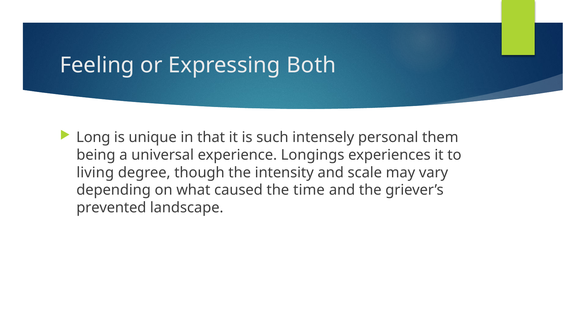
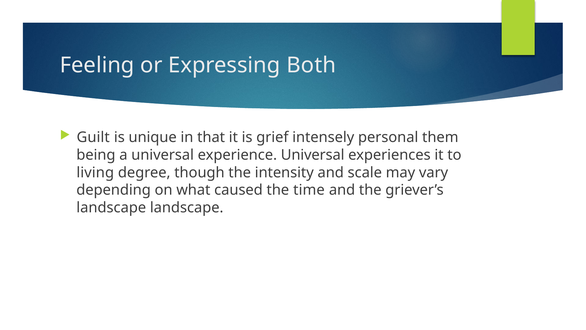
Long: Long -> Guilt (93, 137)
such: such -> grief (272, 137)
experience Longings: Longings -> Universal (313, 155)
prevented: prevented -> landscape (111, 207)
